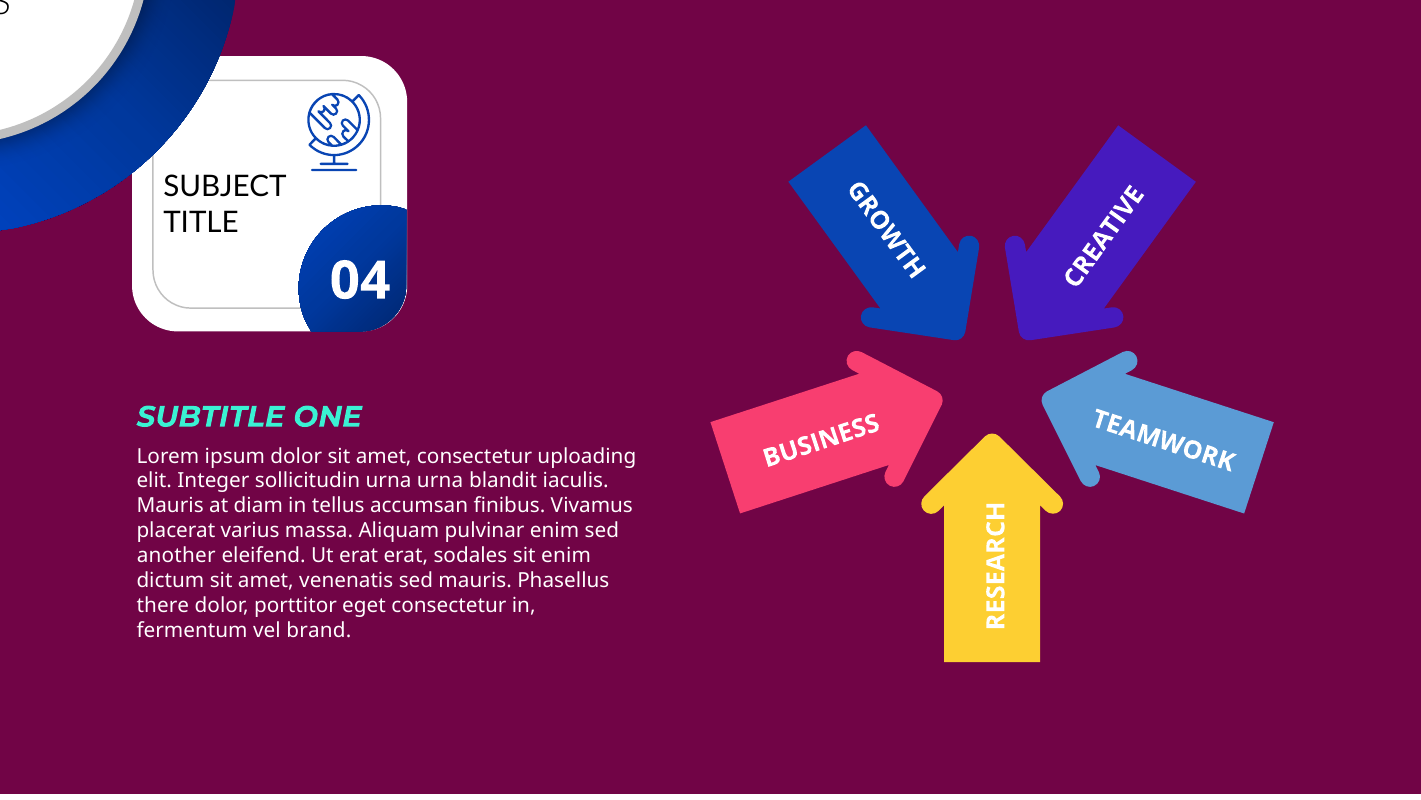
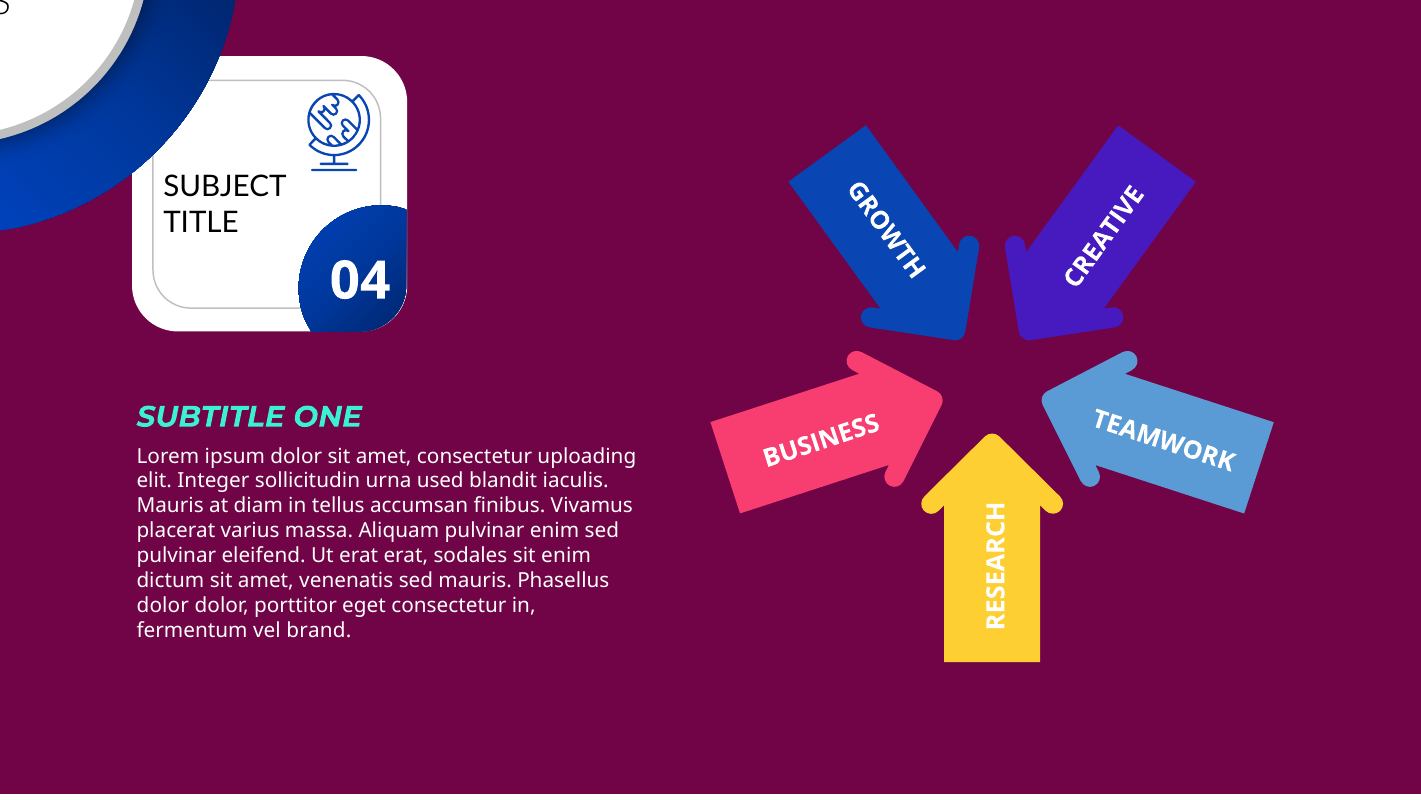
urna urna: urna -> used (440, 481)
another: another -> pulvinar (176, 555)
there: there -> dolor (163, 605)
